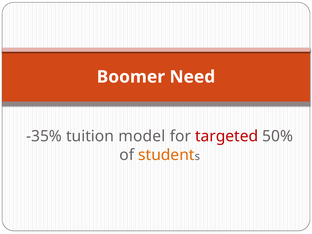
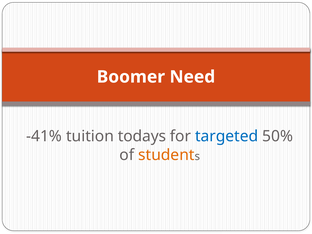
-35%: -35% -> -41% (44, 136)
model: model -> todays (142, 136)
targeted colour: red -> blue (227, 136)
